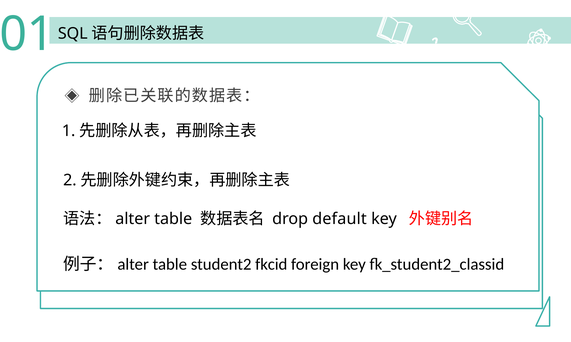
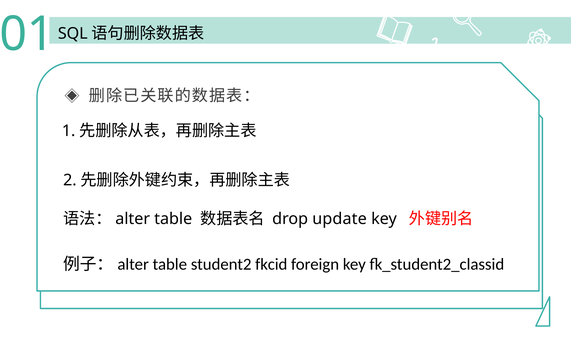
default: default -> update (340, 219)
